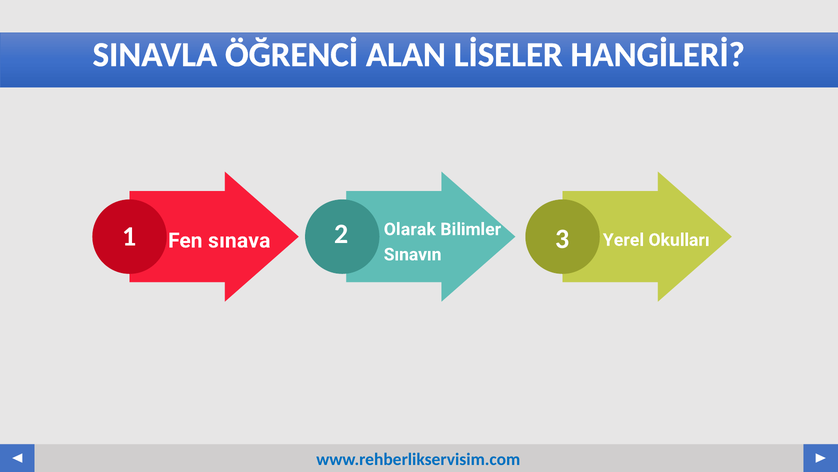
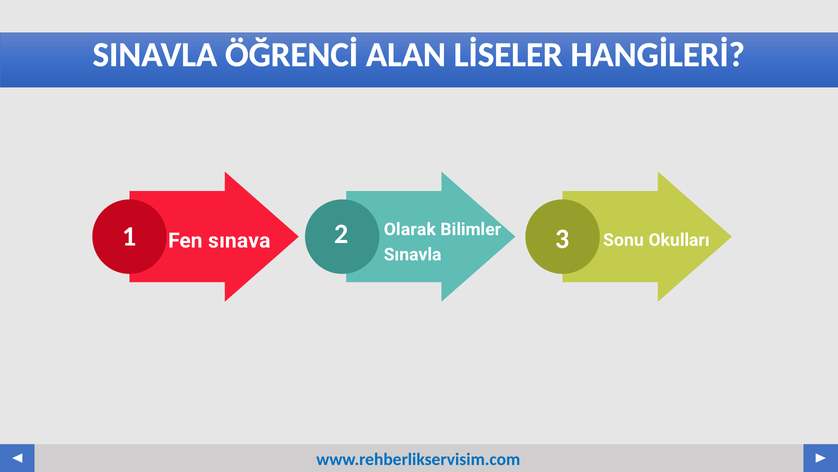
Yerel: Yerel -> Sonu (623, 240)
Sınavın: Sınavın -> Sınavla (413, 254)
